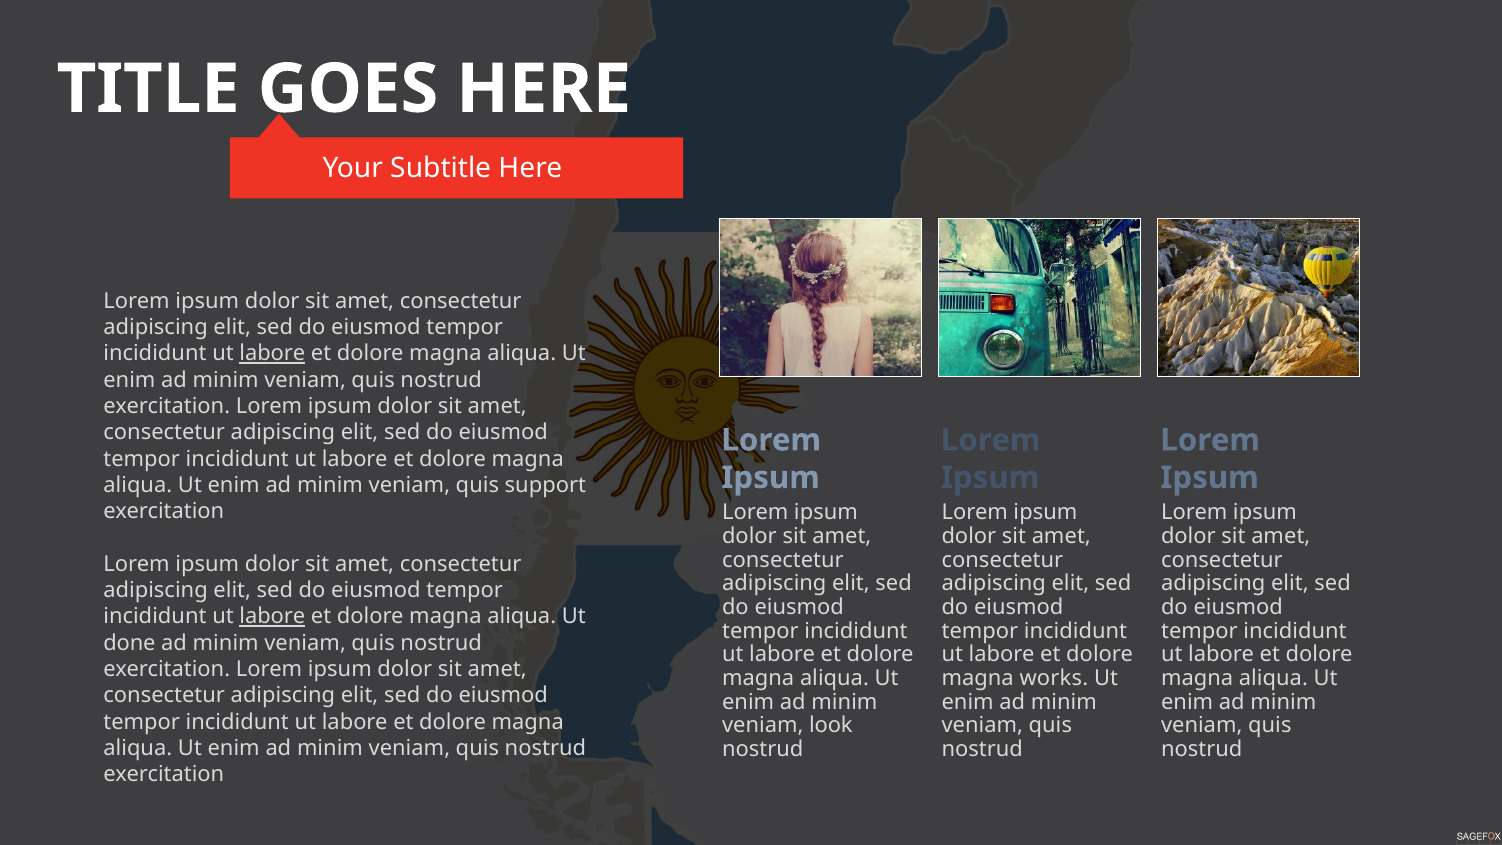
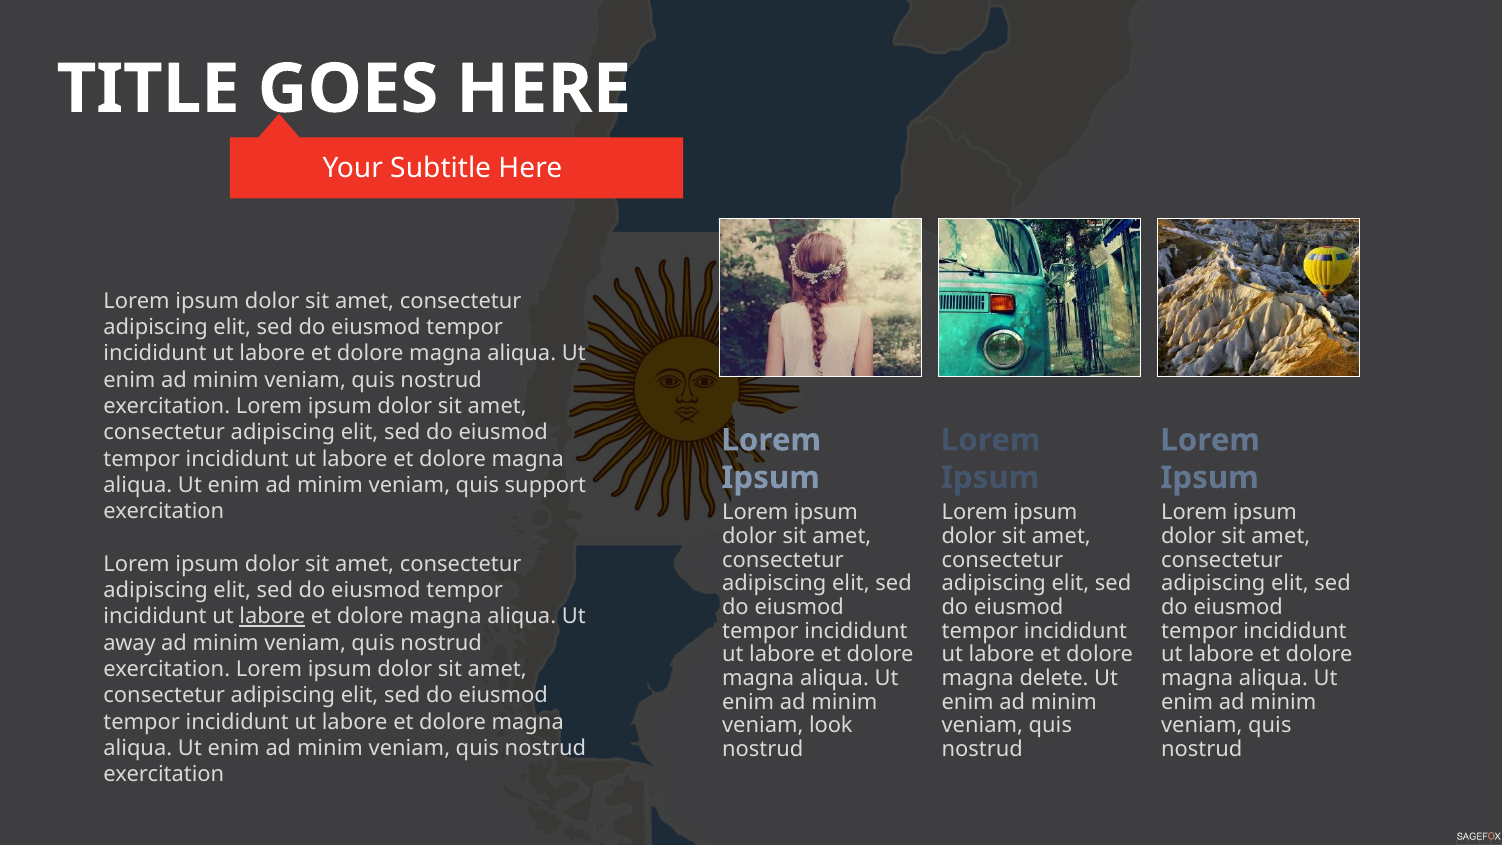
labore underline: present -> none (272, 354)
done: done -> away (130, 643)
works: works -> delete (1054, 678)
